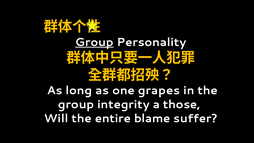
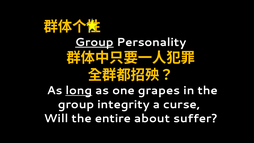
long underline: none -> present (79, 90)
those: those -> curse (182, 104)
blame: blame -> about (152, 118)
